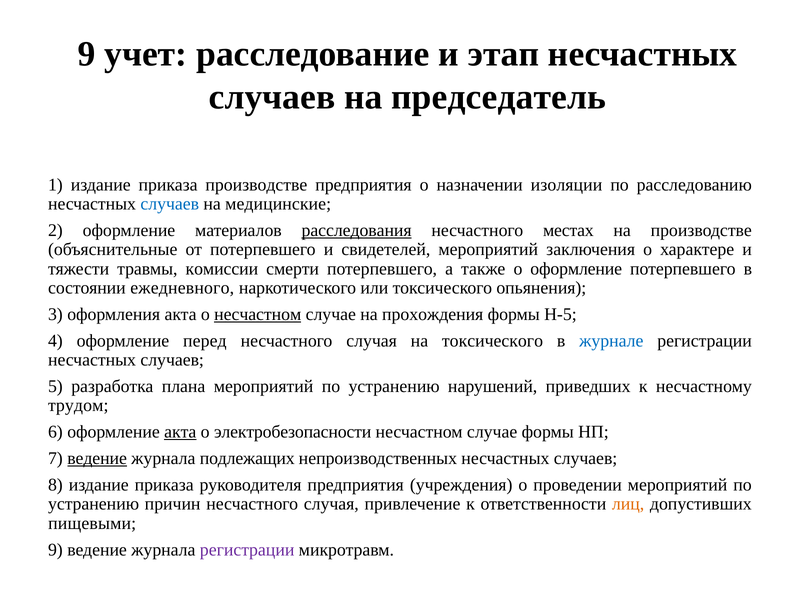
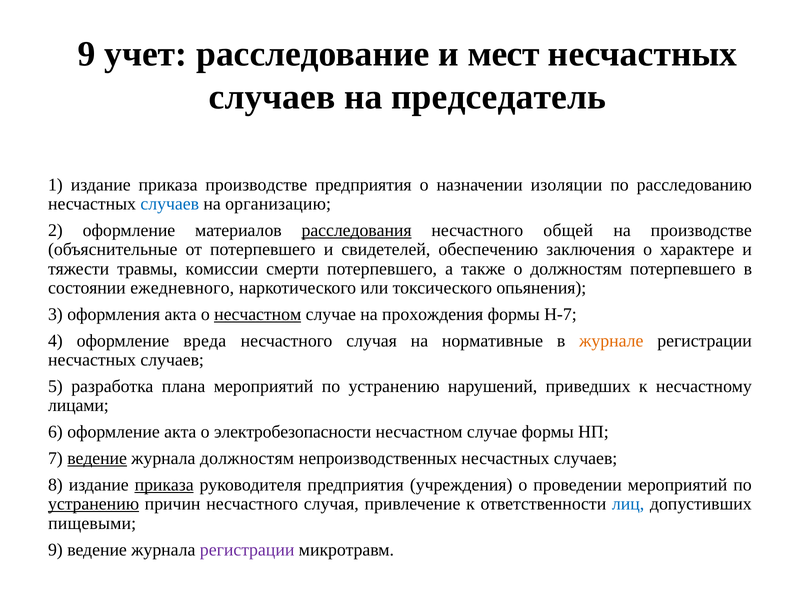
этап: этап -> мест (504, 54)
медицинские: медицинские -> организацию (278, 204)
местах: местах -> общей (568, 230)
свидетелей мероприятий: мероприятий -> обеспечению (488, 249)
о оформление: оформление -> должностям (576, 269)
Н-5: Н-5 -> Н-7 (560, 314)
перед: перед -> вреда (205, 341)
на токсического: токсического -> нормативные (493, 341)
журнале colour: blue -> orange (611, 341)
трудом: трудом -> лицами (78, 405)
акта underline: present -> none (180, 432)
журнала подлежащих: подлежащих -> должностям (247, 458)
приказа underline: none -> present (164, 485)
устранению underline: none -> present (94, 504)
лиц colour: orange -> blue (628, 504)
